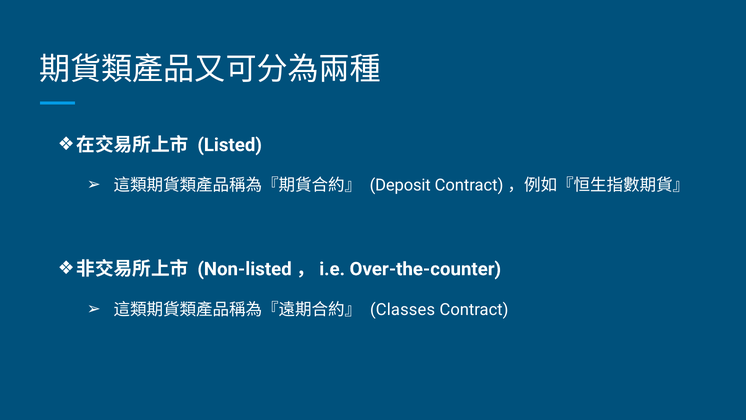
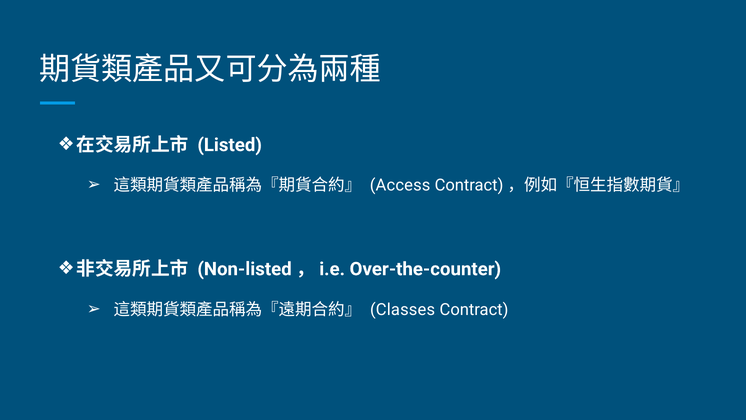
Deposit: Deposit -> Access (400, 185)
